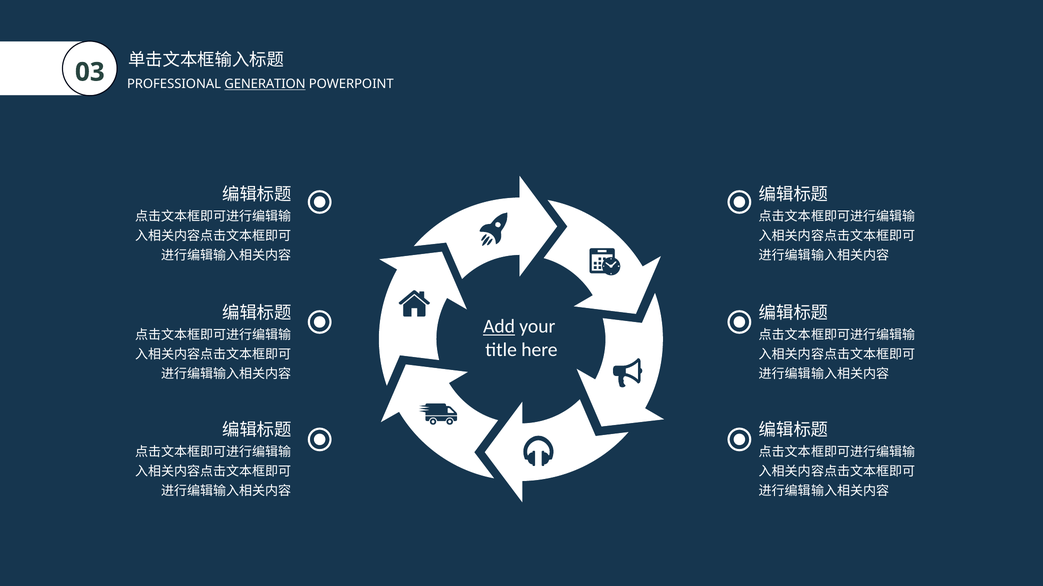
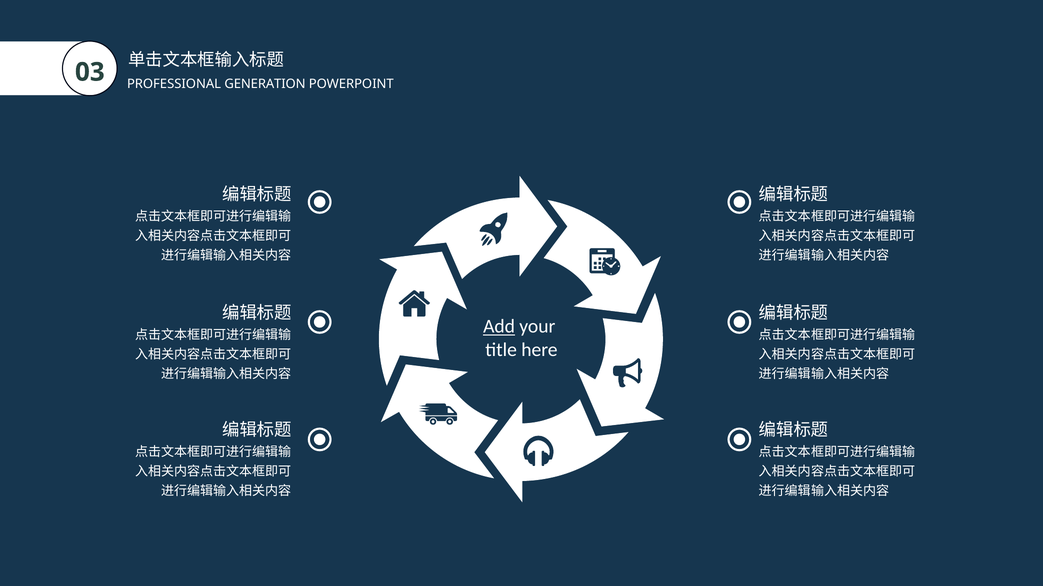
GENERATION underline: present -> none (265, 84)
